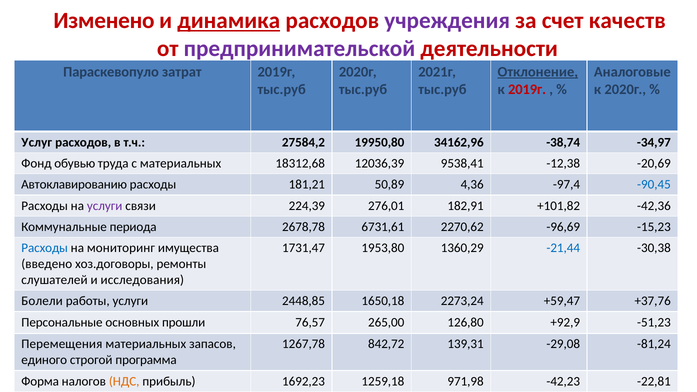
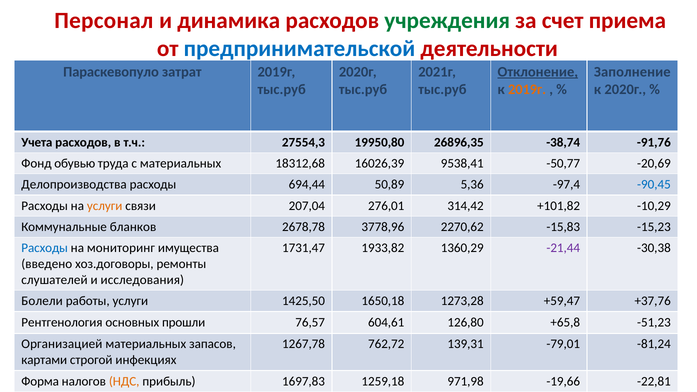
Изменено: Изменено -> Персонал (104, 21)
динамика underline: present -> none (229, 21)
учреждения colour: purple -> green (447, 21)
качеств: качеств -> приема (627, 21)
предпринимательской colour: purple -> blue (299, 49)
Аналоговые: Аналоговые -> Заполнение (632, 72)
2019г colour: red -> orange (527, 90)
Услуг: Услуг -> Учета (37, 142)
27584,2: 27584,2 -> 27554,3 (303, 142)
34162,96: 34162,96 -> 26896,35 (459, 142)
-34,97: -34,97 -> -91,76 (654, 142)
12036,39: 12036,39 -> 16026,39 (380, 163)
-12,38: -12,38 -> -50,77 (563, 163)
Автоклавированию: Автоклавированию -> Делопроизводства (74, 185)
181,21: 181,21 -> 694,44 (307, 185)
4,36: 4,36 -> 5,36 (472, 185)
услуги colour: purple -> orange (105, 206)
224,39: 224,39 -> 207,04 (307, 206)
182,91: 182,91 -> 314,42 (466, 206)
-42,36: -42,36 -> -10,29 (654, 206)
периода: периода -> бланков (133, 227)
6731,61: 6731,61 -> 3778,96 (383, 227)
-96,69: -96,69 -> -15,83 (563, 227)
1953,80: 1953,80 -> 1933,82 (383, 248)
-21,44 colour: blue -> purple (563, 248)
2448,85: 2448,85 -> 1425,50 (304, 301)
2273,24: 2273,24 -> 1273,28 (462, 301)
Персональные: Персональные -> Рентгенология (62, 322)
265,00: 265,00 -> 604,61 (386, 322)
+92,9: +92,9 -> +65,8 (565, 322)
Перемещения: Перемещения -> Организацией (62, 344)
842,72: 842,72 -> 762,72 (386, 344)
-29,08: -29,08 -> -79,01 (563, 344)
единого: единого -> картами (44, 360)
программа: программа -> инфекциях (146, 360)
1692,23: 1692,23 -> 1697,83 (304, 381)
-42,23: -42,23 -> -19,66 (563, 381)
